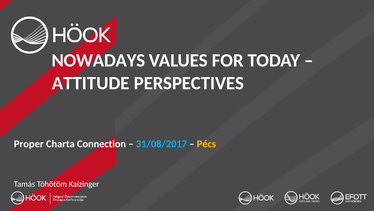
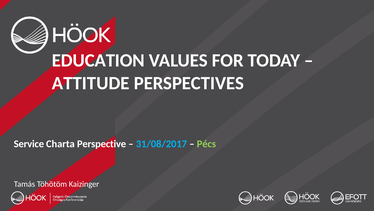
NOWADAYS: NOWADAYS -> EDUCATION (98, 60)
Proper: Proper -> Service (29, 143)
Connection: Connection -> Perspective (102, 143)
Pécs colour: yellow -> light green (206, 143)
